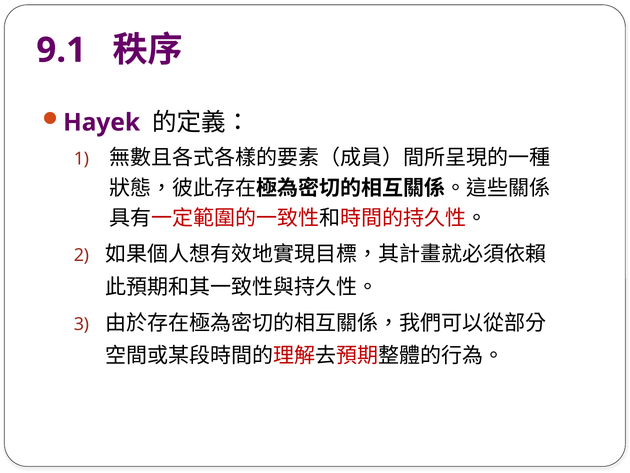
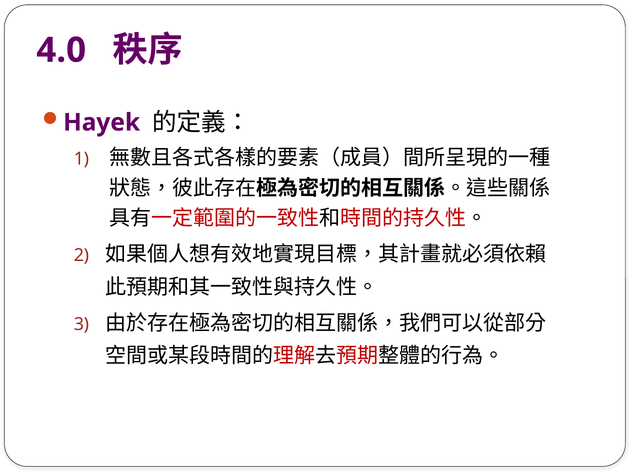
9.1: 9.1 -> 4.0 (61, 50)
